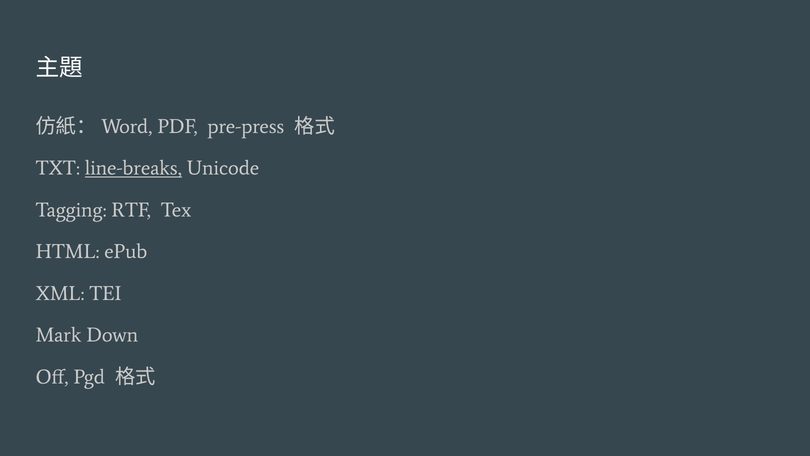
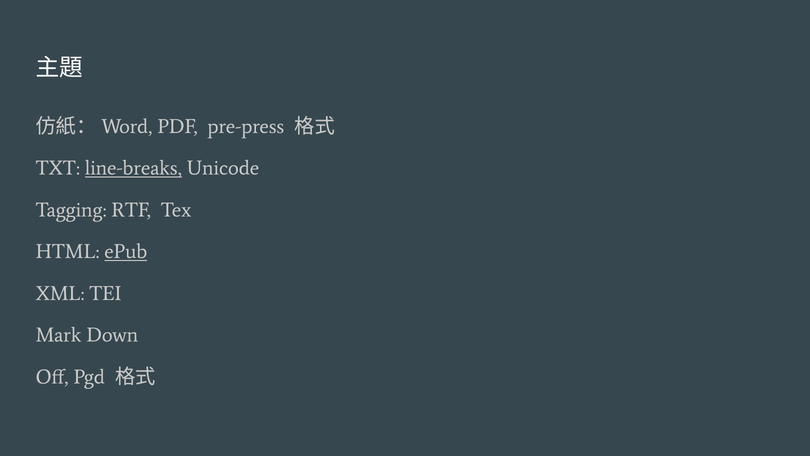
ePub underline: none -> present (126, 252)
